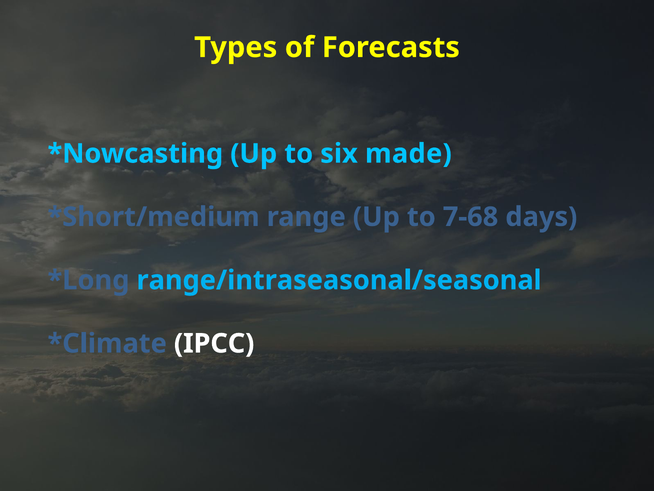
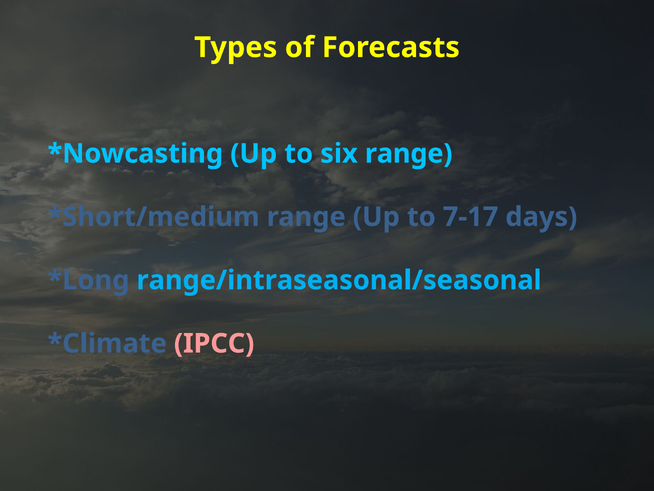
six made: made -> range (409, 154)
7-68: 7-68 -> 7-17 (471, 217)
IPCC colour: white -> pink (214, 343)
